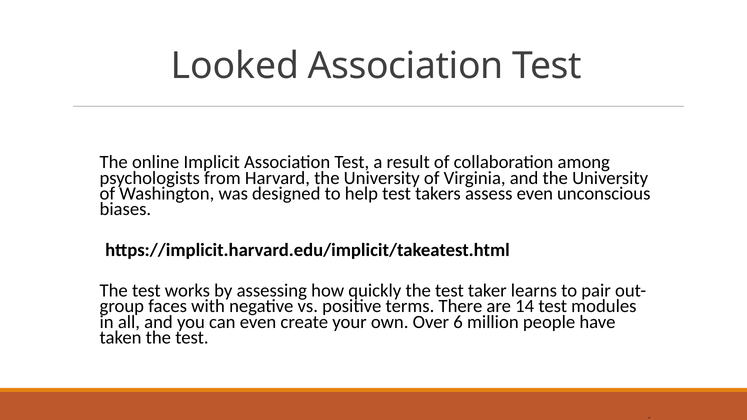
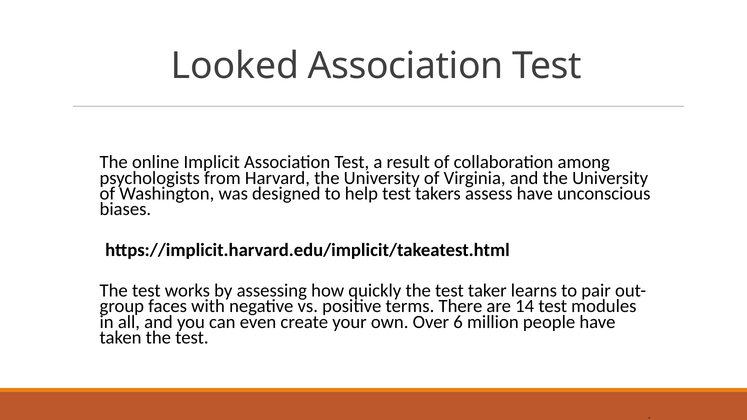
assess even: even -> have (535, 194)
